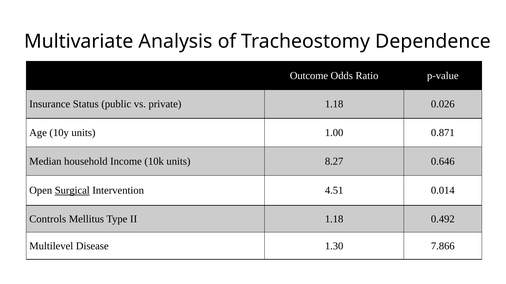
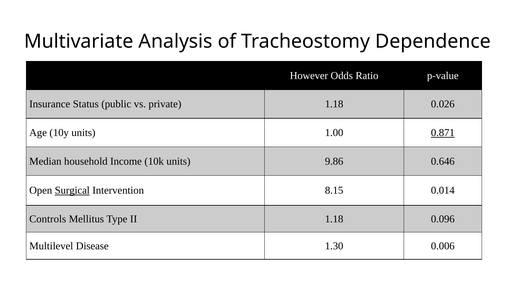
Outcome: Outcome -> However (309, 76)
0.871 underline: none -> present (443, 133)
8.27: 8.27 -> 9.86 (334, 162)
4.51: 4.51 -> 8.15 (334, 191)
0.492: 0.492 -> 0.096 (443, 219)
7.866: 7.866 -> 0.006 (443, 246)
